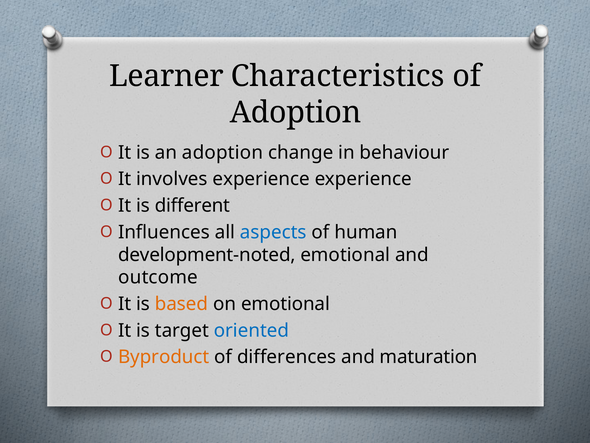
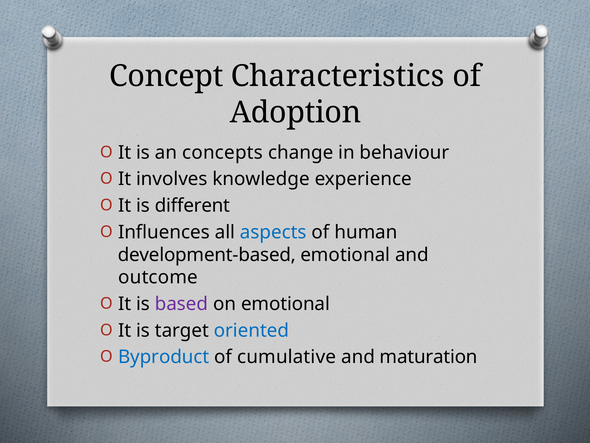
Learner: Learner -> Concept (166, 76)
an adoption: adoption -> concepts (223, 152)
involves experience: experience -> knowledge (261, 179)
development-noted: development-noted -> development-based (207, 254)
based colour: orange -> purple (182, 304)
Byproduct colour: orange -> blue (164, 357)
differences: differences -> cumulative (287, 357)
